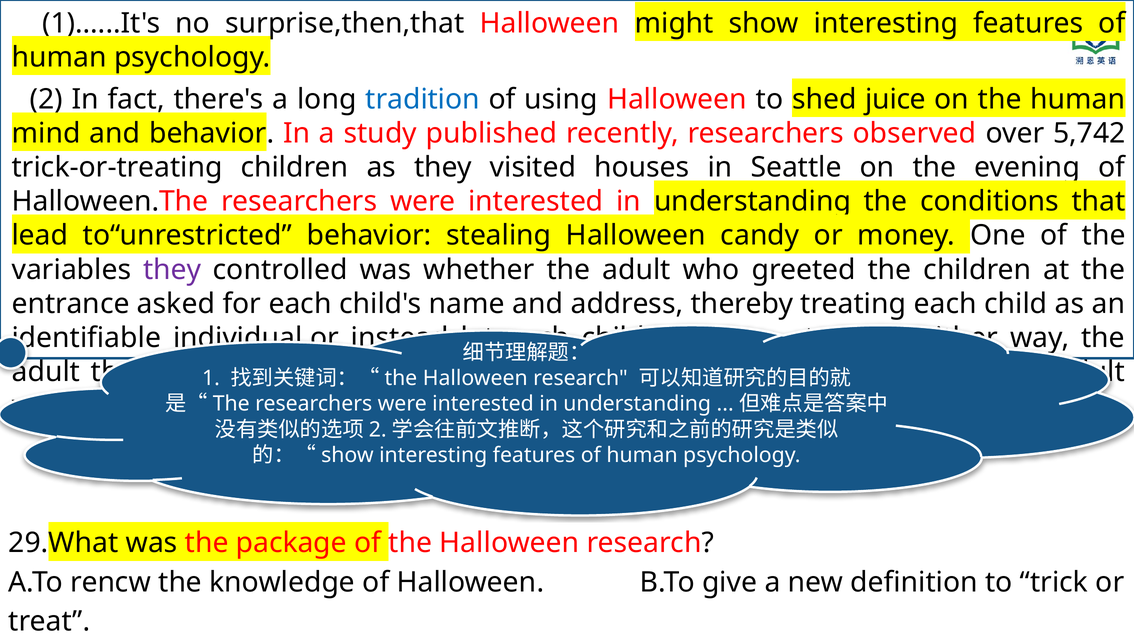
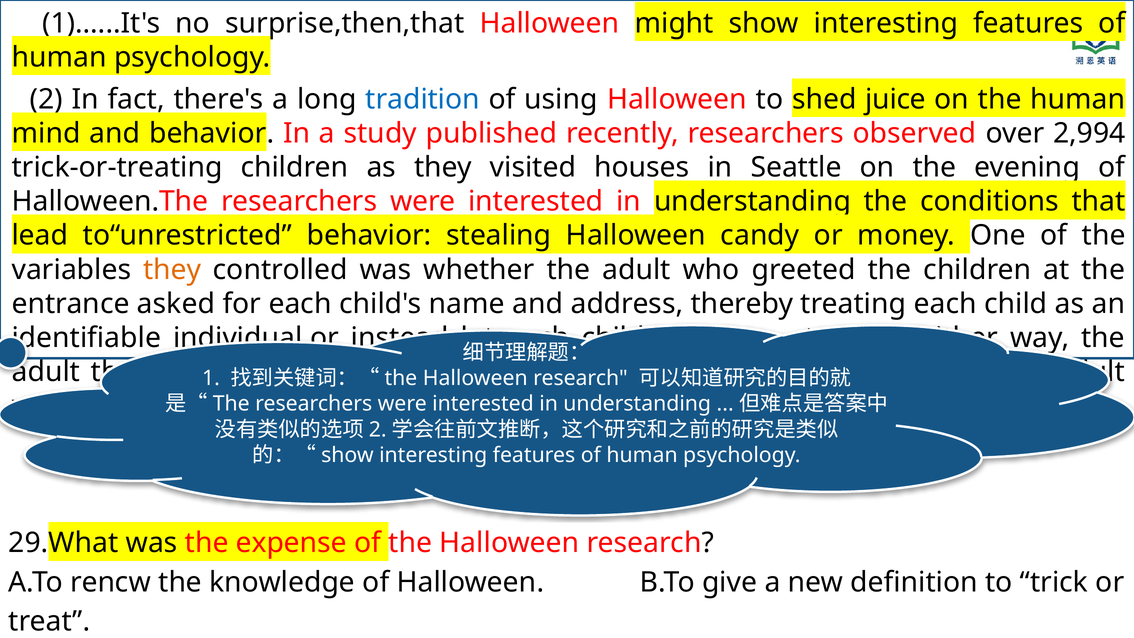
5,742: 5,742 -> 2,994 (1089, 134)
they colour: purple -> orange (172, 270)
package: package -> expense (291, 543)
